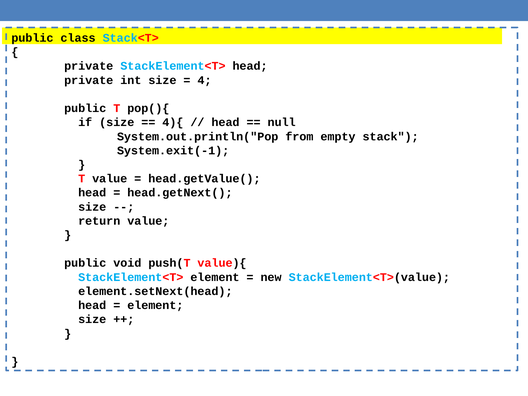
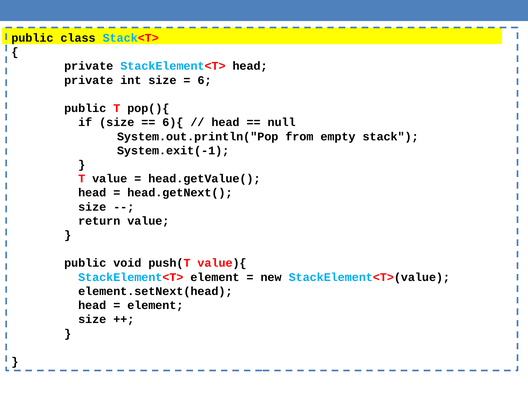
4: 4 -> 6 (205, 80)
4){: 4){ -> 6){ (173, 122)
